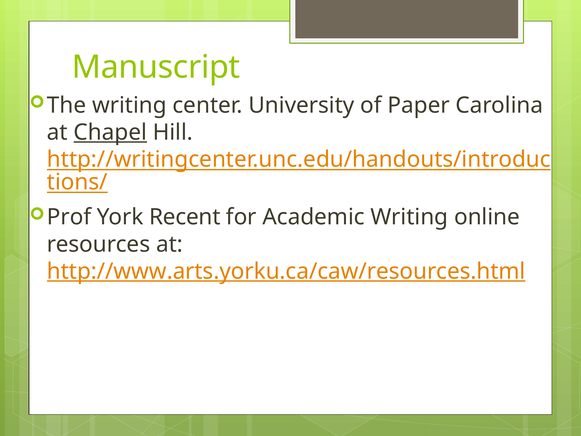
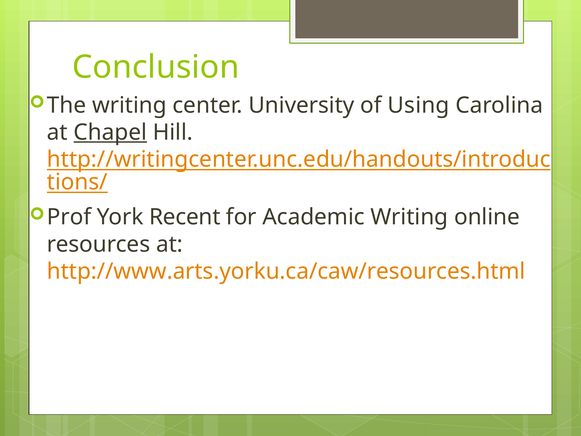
Manuscript: Manuscript -> Conclusion (156, 67)
Paper: Paper -> Using (419, 105)
http://www.arts.yorku.ca/caw/resources.html underline: present -> none (286, 271)
